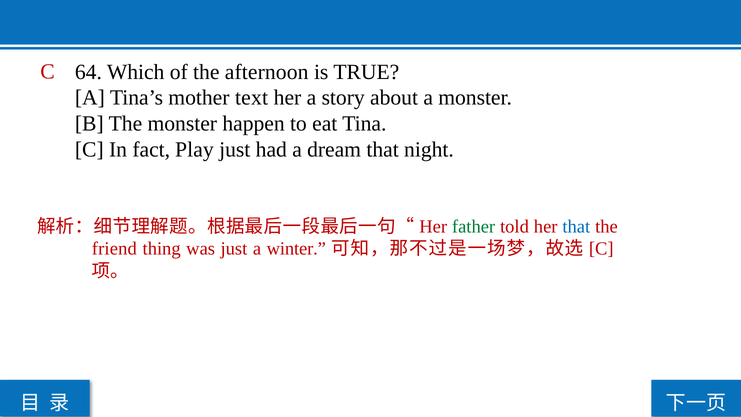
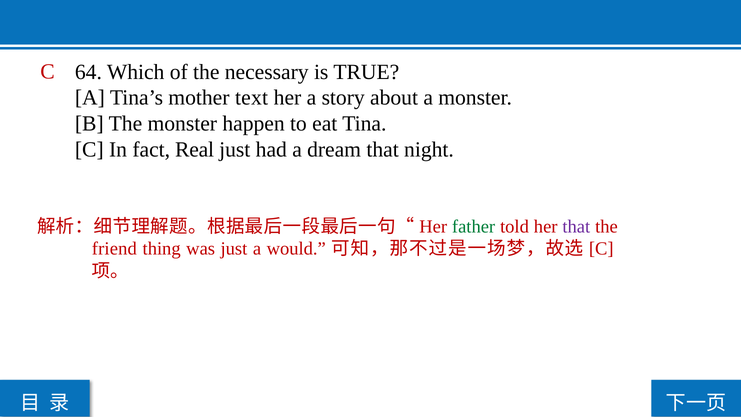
afternoon: afternoon -> necessary (267, 72)
Play: Play -> Real (195, 150)
that colour: blue -> purple (576, 226)
winter: winter -> would (296, 249)
